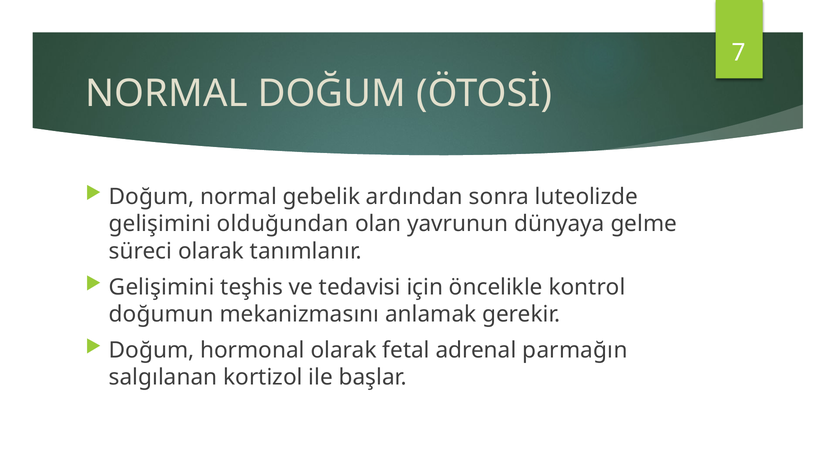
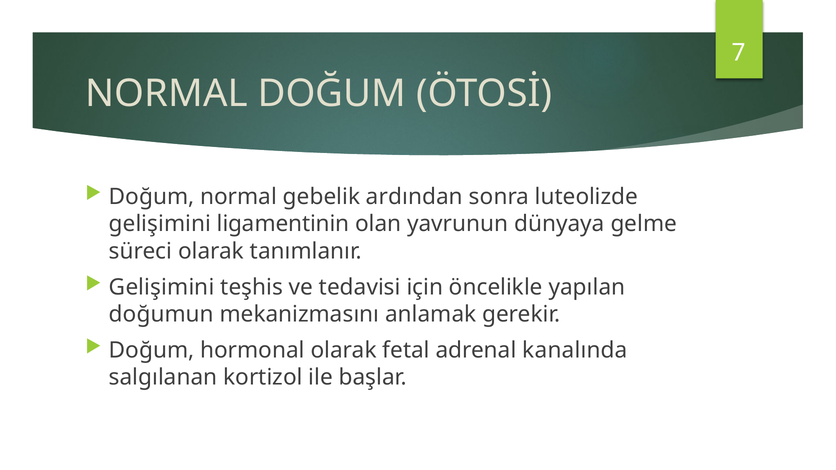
olduğundan: olduğundan -> ligamentinin (283, 224)
kontrol: kontrol -> yapılan (587, 287)
parmağın: parmağın -> kanalında (575, 350)
